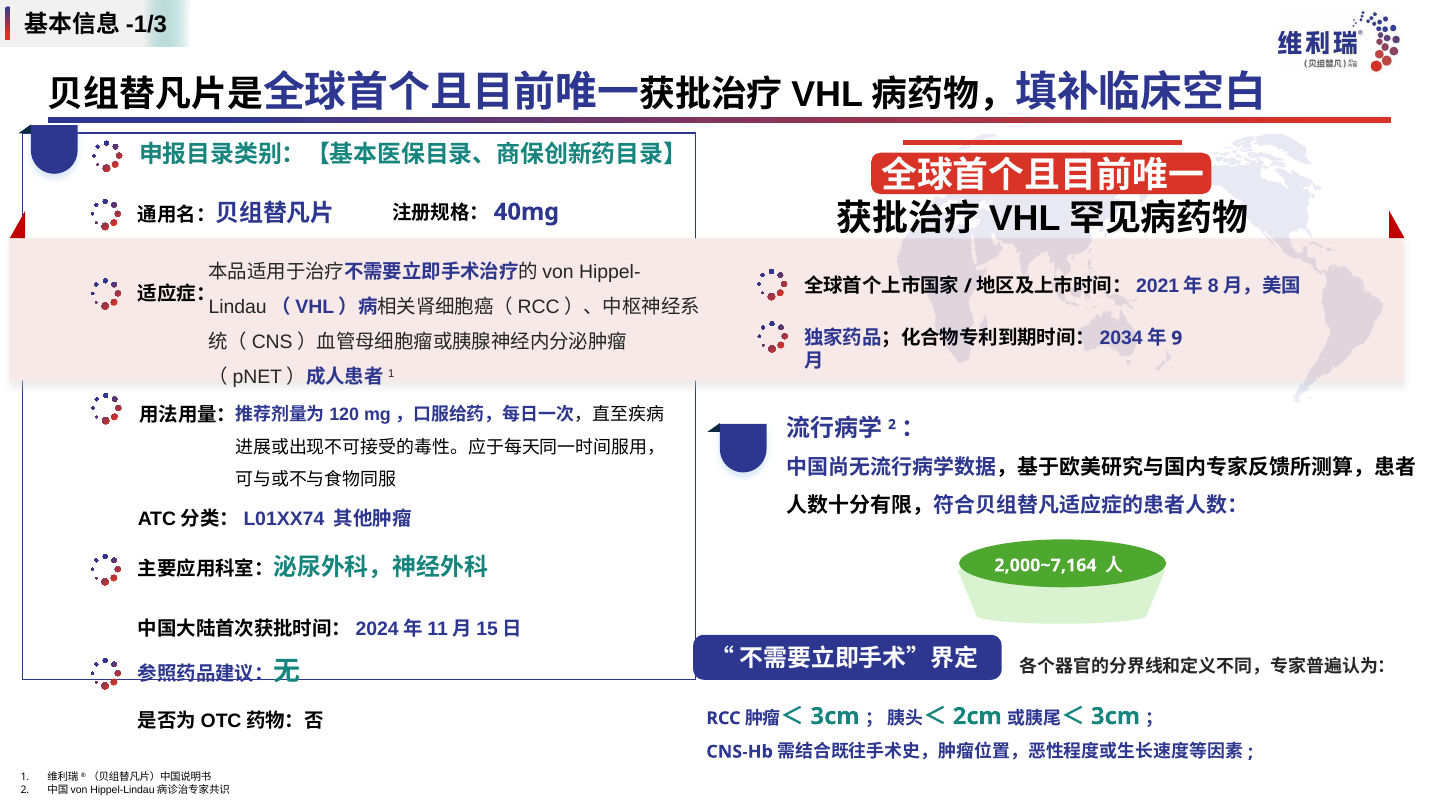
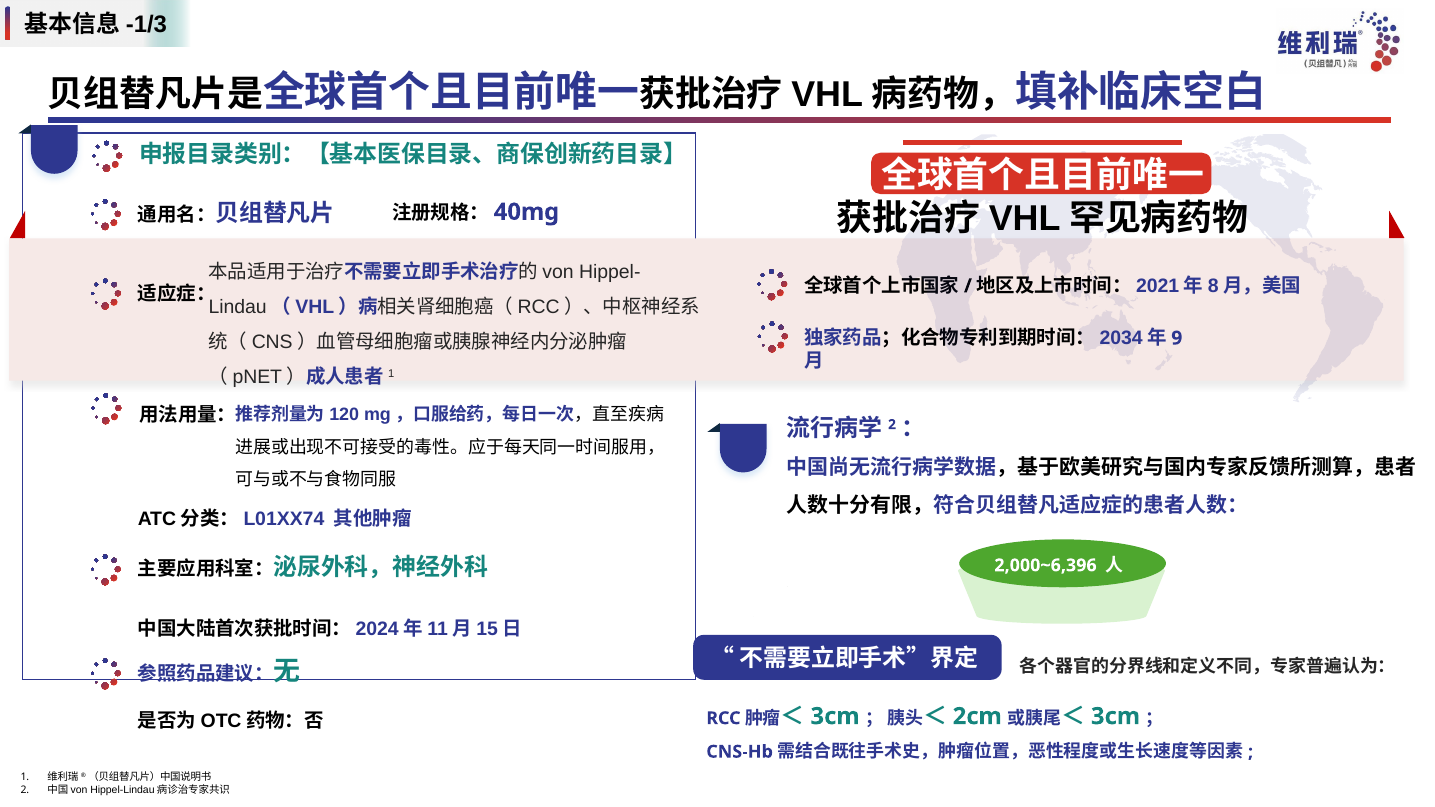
2,000~7,164: 2,000~7,164 -> 2,000~6,396 (1046, 566)
